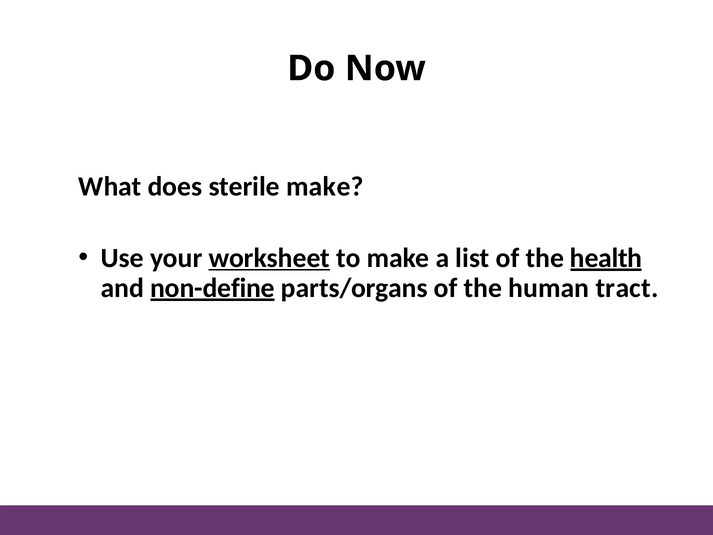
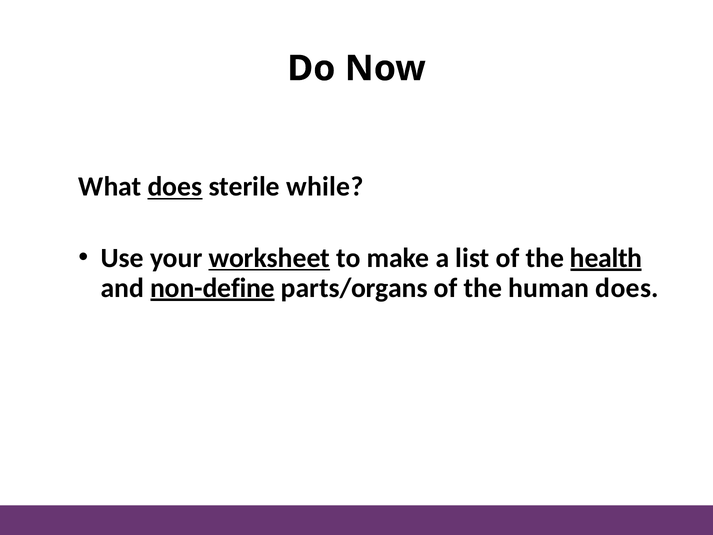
does underline: none -> present (175, 187)
sterile make: make -> while (325, 187)
human tract: tract -> does (627, 288)
